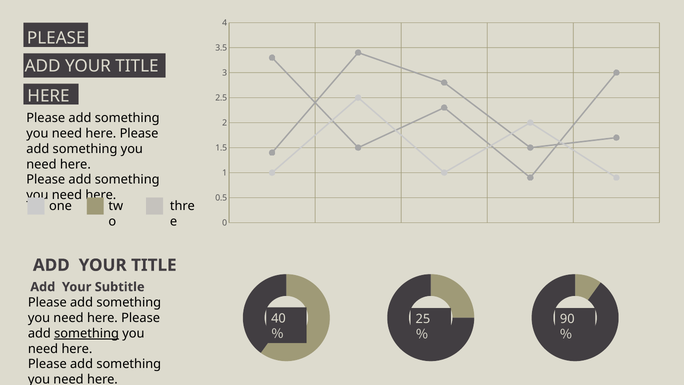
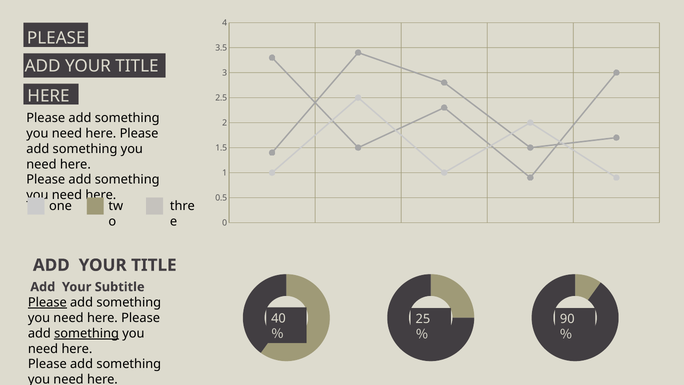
Please underline: none -> present (47, 302)
